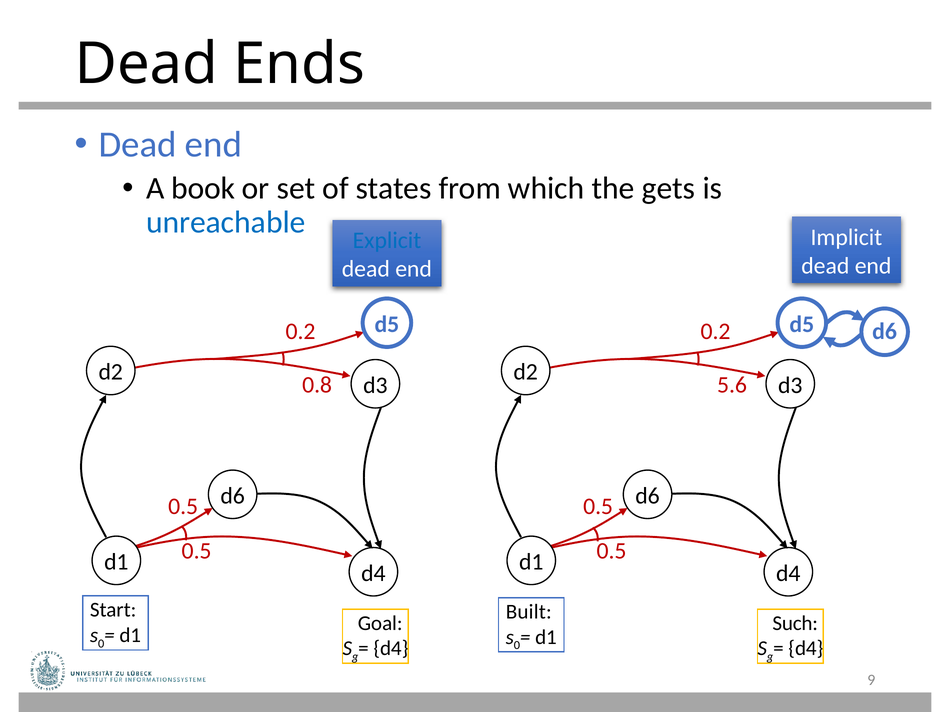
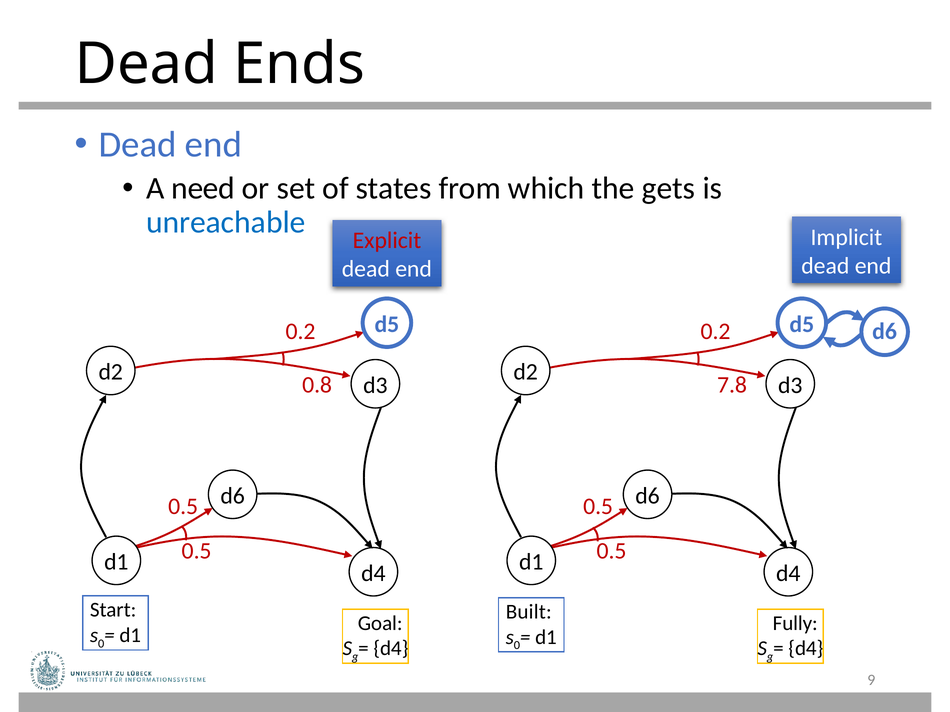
book: book -> need (203, 188)
Explicit colour: blue -> red (387, 241)
5.6: 5.6 -> 7.8 (732, 385)
Such: Such -> Fully (795, 624)
